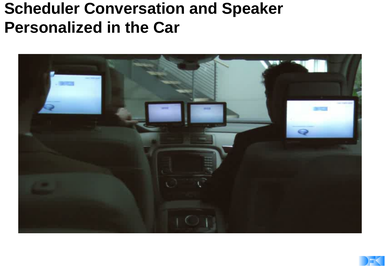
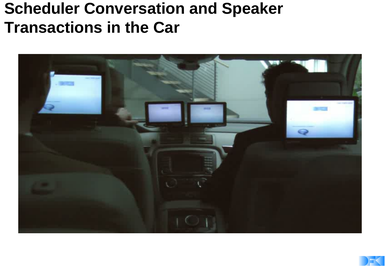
Personalized: Personalized -> Transactions (53, 28)
